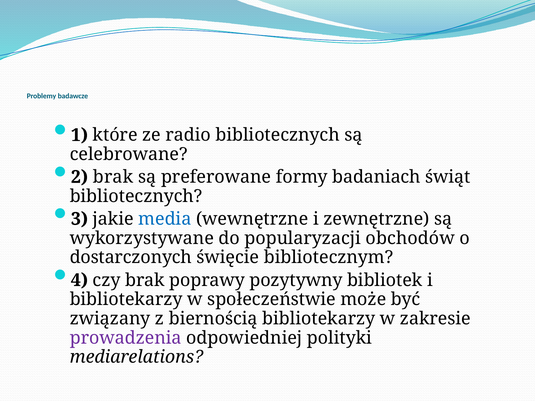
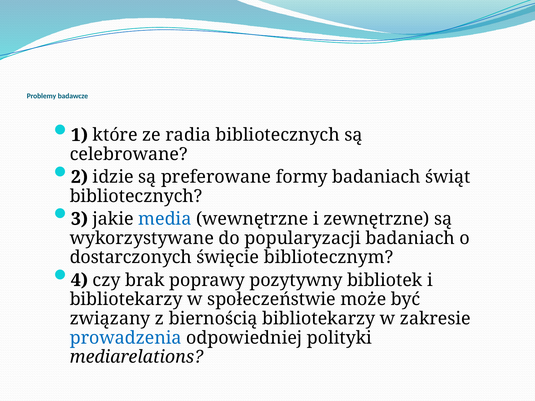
radio: radio -> radia (188, 135)
2 brak: brak -> idzie (113, 177)
popularyzacji obchodów: obchodów -> badaniach (410, 238)
prowadzenia colour: purple -> blue (126, 338)
